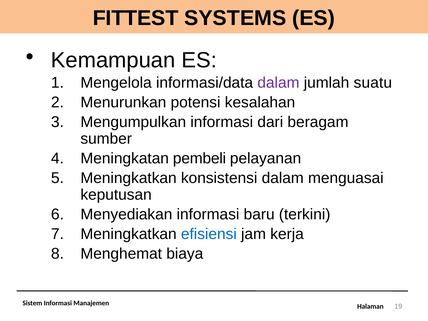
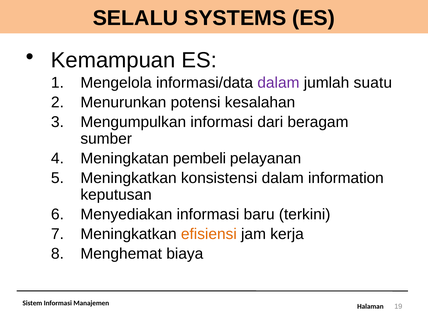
FITTEST: FITTEST -> SELALU (135, 18)
menguasai: menguasai -> information (346, 178)
efisiensi colour: blue -> orange (209, 234)
